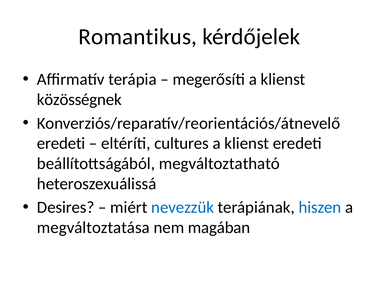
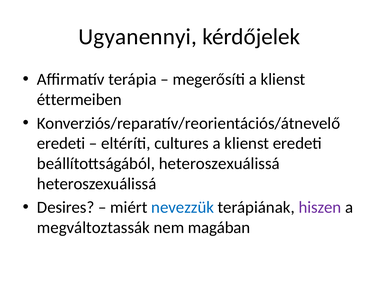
Romantikus: Romantikus -> Ugyanennyi (138, 37)
közösségnek: közösségnek -> éttermeiben (79, 100)
beállítottságából megváltoztatható: megváltoztatható -> heteroszexuálissá (219, 164)
hiszen colour: blue -> purple (320, 208)
megváltoztatása: megváltoztatása -> megváltoztassák (93, 228)
